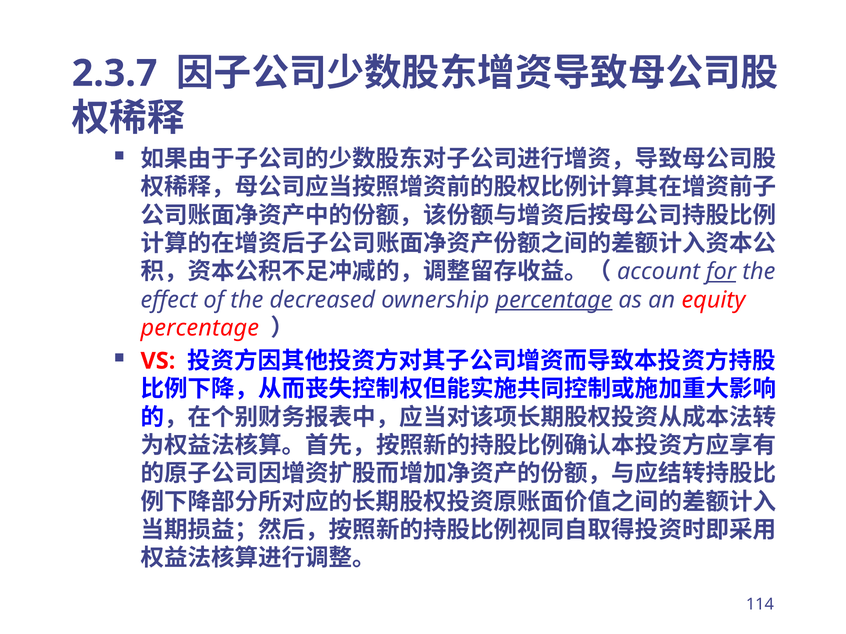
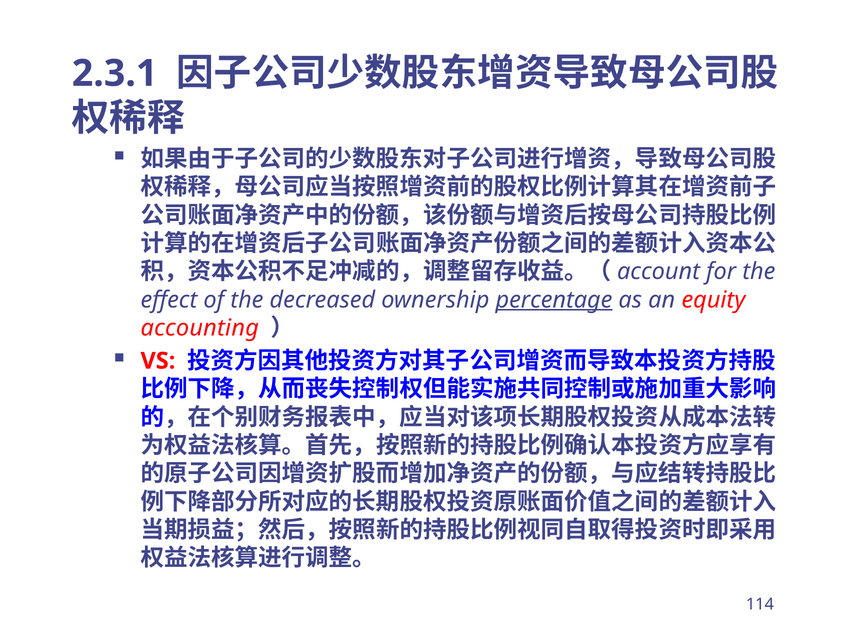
2.3.7: 2.3.7 -> 2.3.1 (115, 73)
for underline: present -> none (721, 272)
percentage: percentage -> accounting (200, 328)
